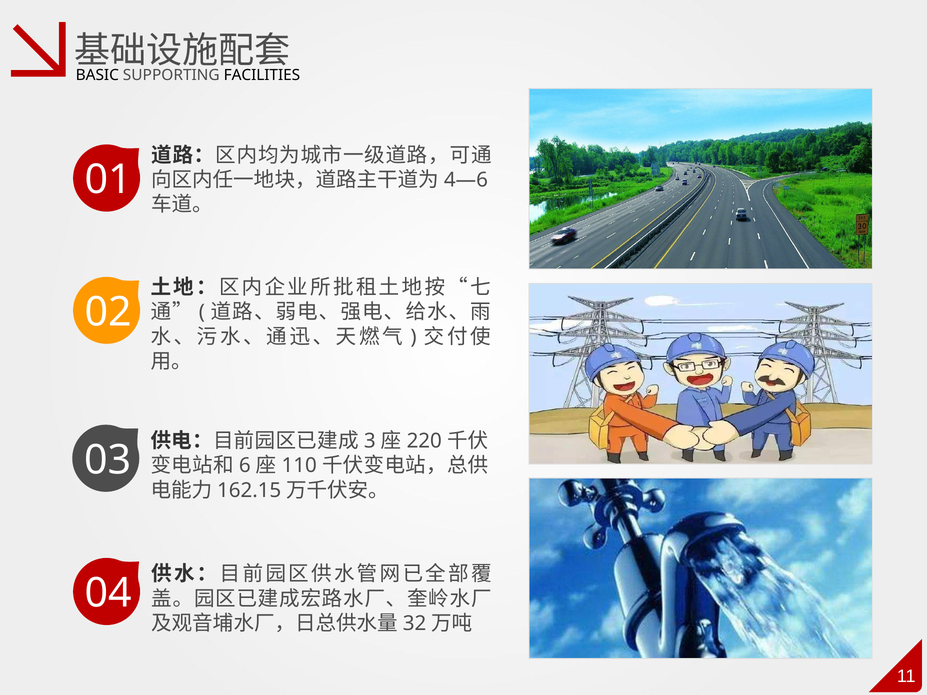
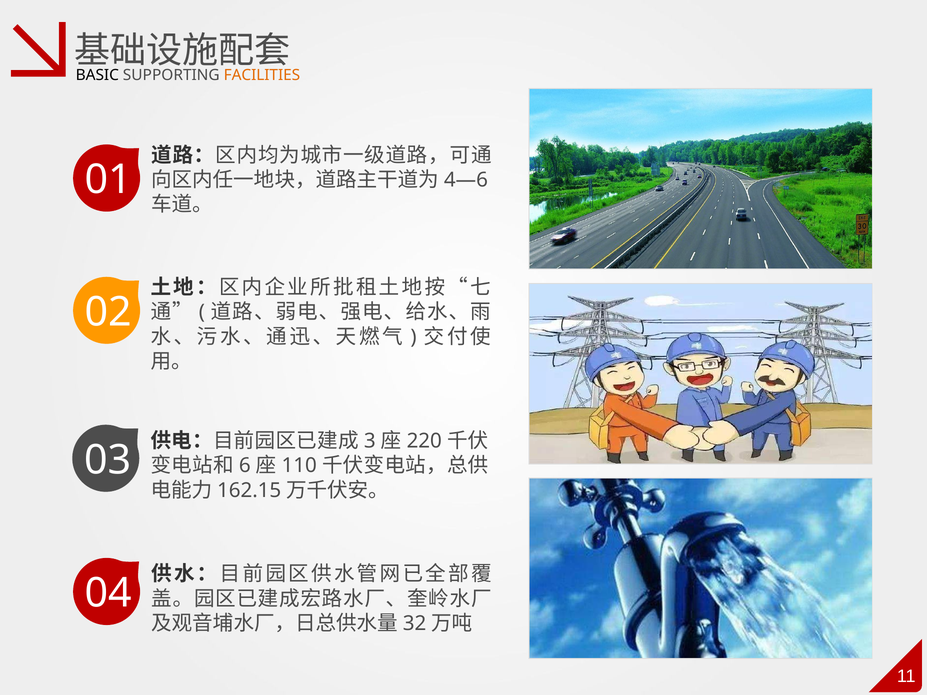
FACILITIES colour: black -> orange (262, 75)
